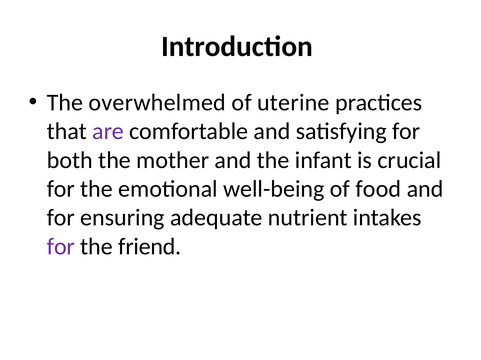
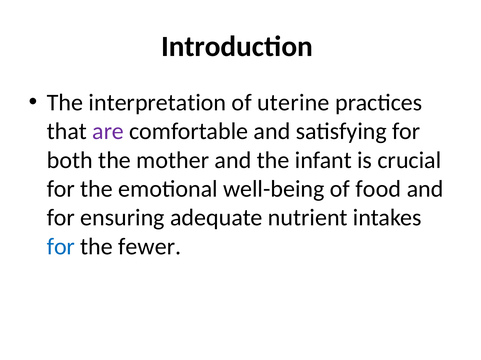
overwhelmed: overwhelmed -> interpretation (157, 103)
for colour: purple -> blue (61, 247)
friend: friend -> fewer (150, 247)
